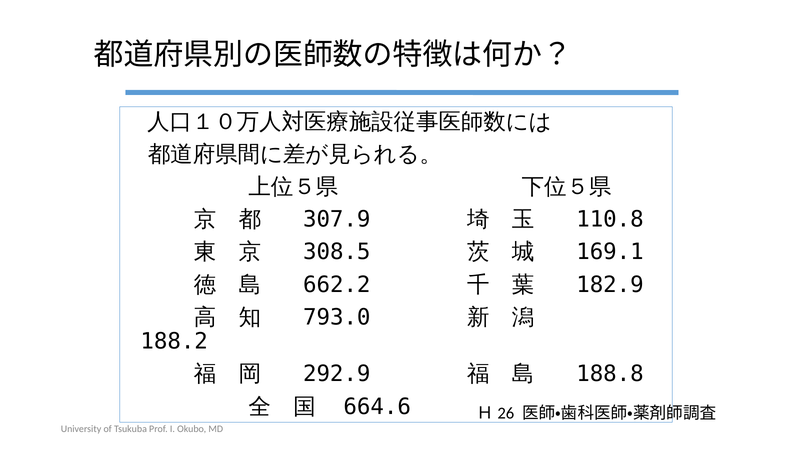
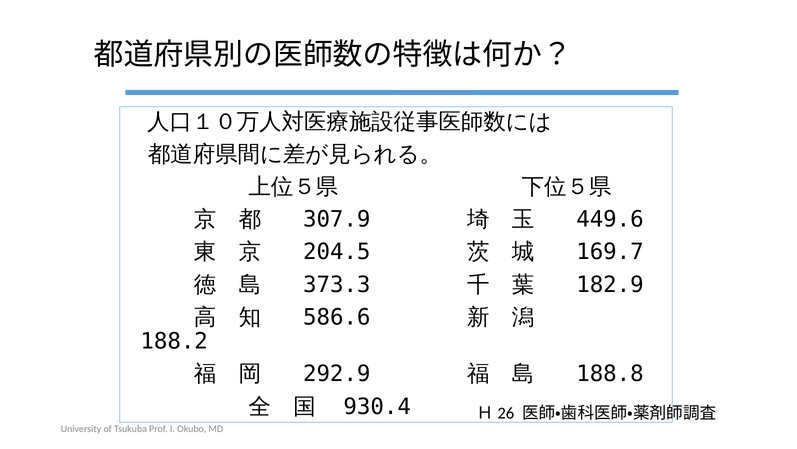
110.8: 110.8 -> 449.6 (610, 219)
308.5: 308.5 -> 204.5 (337, 252)
169.1: 169.1 -> 169.7 (610, 252)
662.2: 662.2 -> 373.3 (337, 284)
793.0: 793.0 -> 586.6 (337, 317)
664.6: 664.6 -> 930.4 (377, 406)
